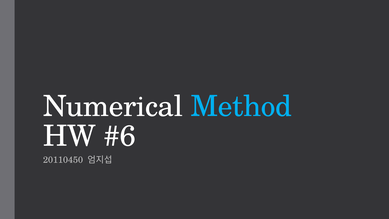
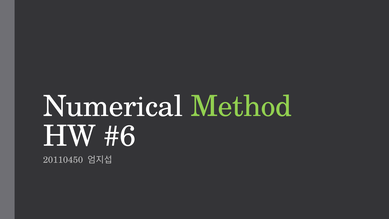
Method colour: light blue -> light green (241, 106)
